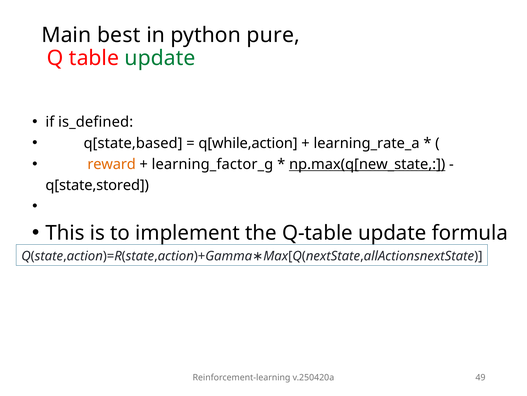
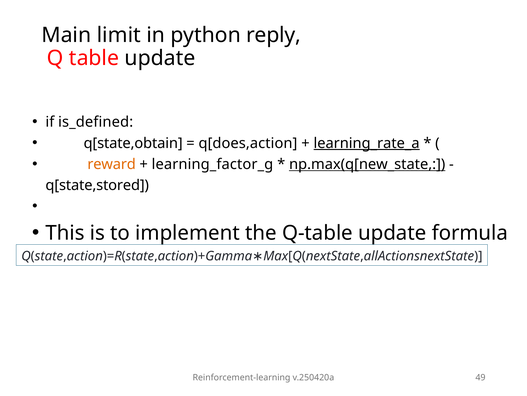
best: best -> limit (119, 35)
pure: pure -> reply (273, 35)
update colour: green -> black (160, 58)
q[state,based: q[state,based -> q[state,obtain (133, 143)
q[while,action: q[while,action -> q[does,action (248, 143)
learning_rate_a underline: none -> present (367, 143)
